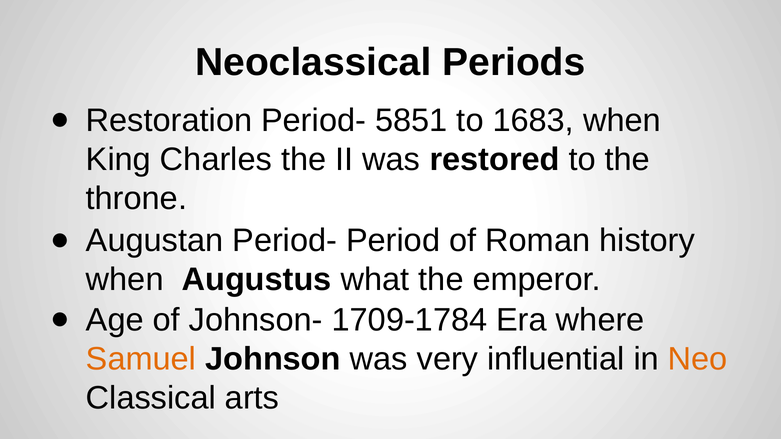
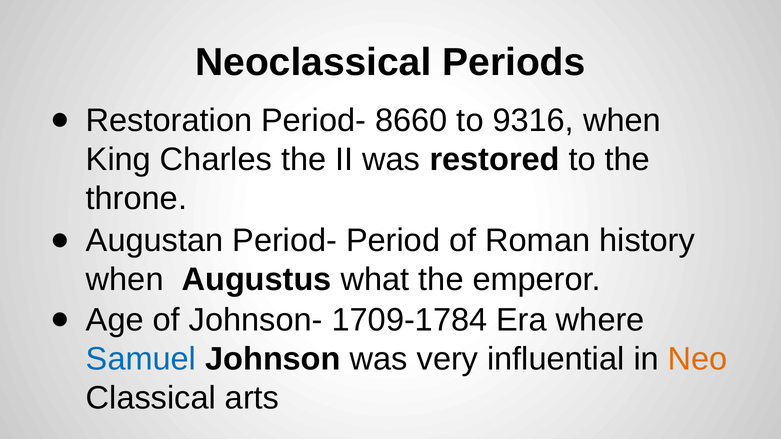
5851: 5851 -> 8660 (411, 120)
1683: 1683 -> 9316 (533, 120)
Samuel colour: orange -> blue (141, 359)
